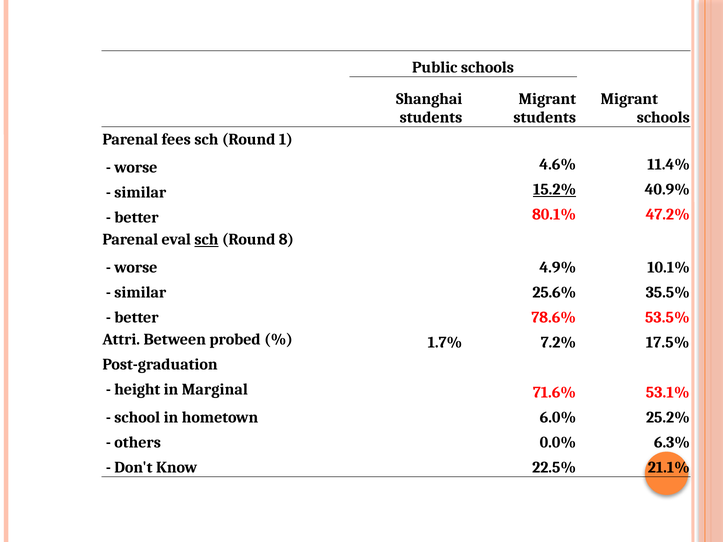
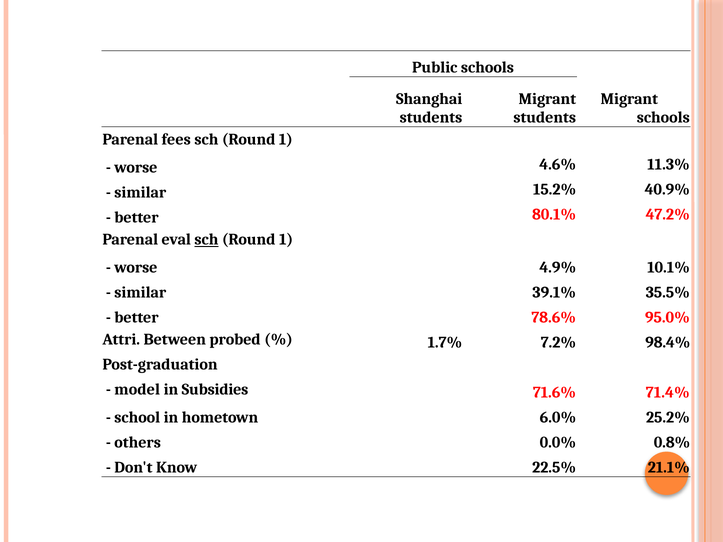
11.4%: 11.4% -> 11.3% (669, 165)
15.2% underline: present -> none (555, 190)
8: 8 -> 1 (286, 240)
25.6%: 25.6% -> 39.1% (554, 293)
53.5%: 53.5% -> 95.0% (667, 318)
17.5%: 17.5% -> 98.4% (668, 343)
height: height -> model (137, 390)
Marginal: Marginal -> Subsidies (215, 390)
53.1%: 53.1% -> 71.4% (668, 393)
6.3%: 6.3% -> 0.8% (672, 443)
